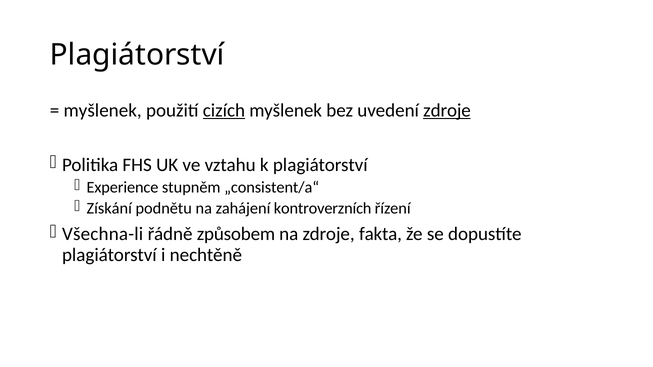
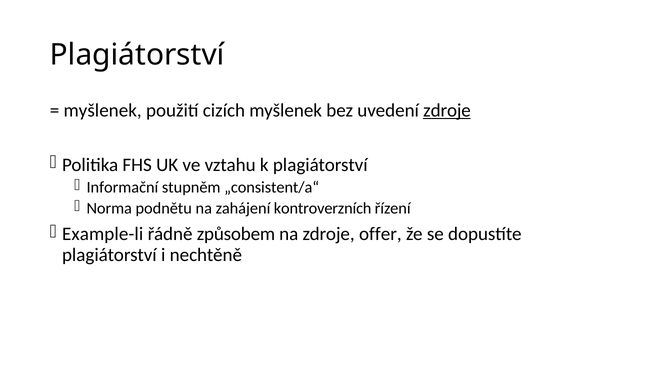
cizích underline: present -> none (224, 110)
Experience: Experience -> Informační (122, 188)
Získání: Získání -> Norma (109, 209)
Všechna-li: Všechna-li -> Example-li (103, 234)
fakta: fakta -> offer (380, 234)
